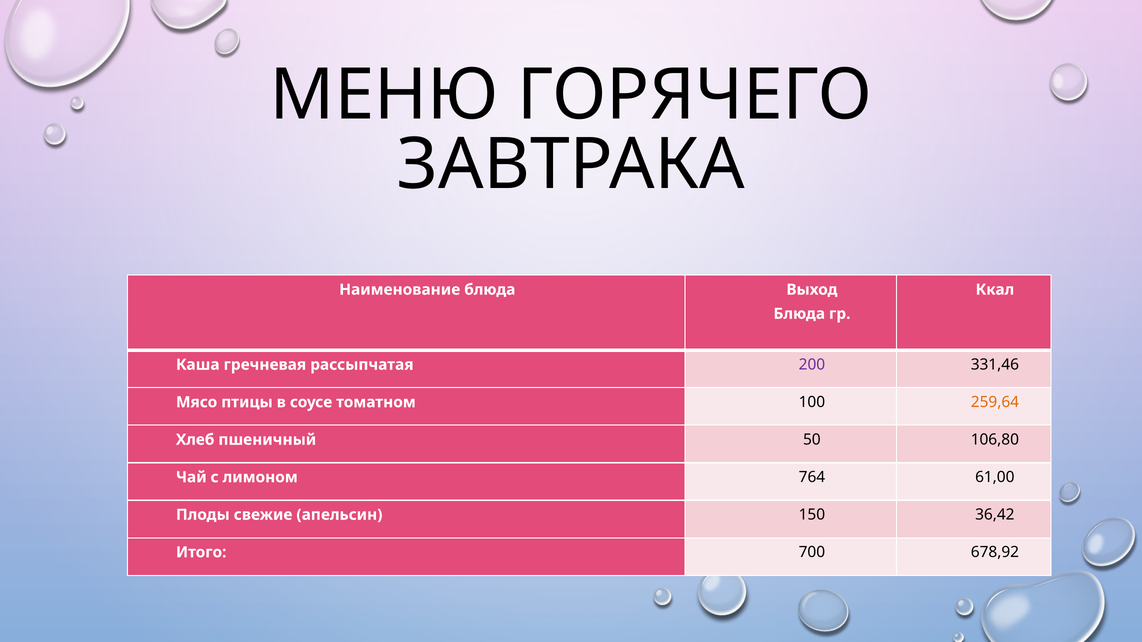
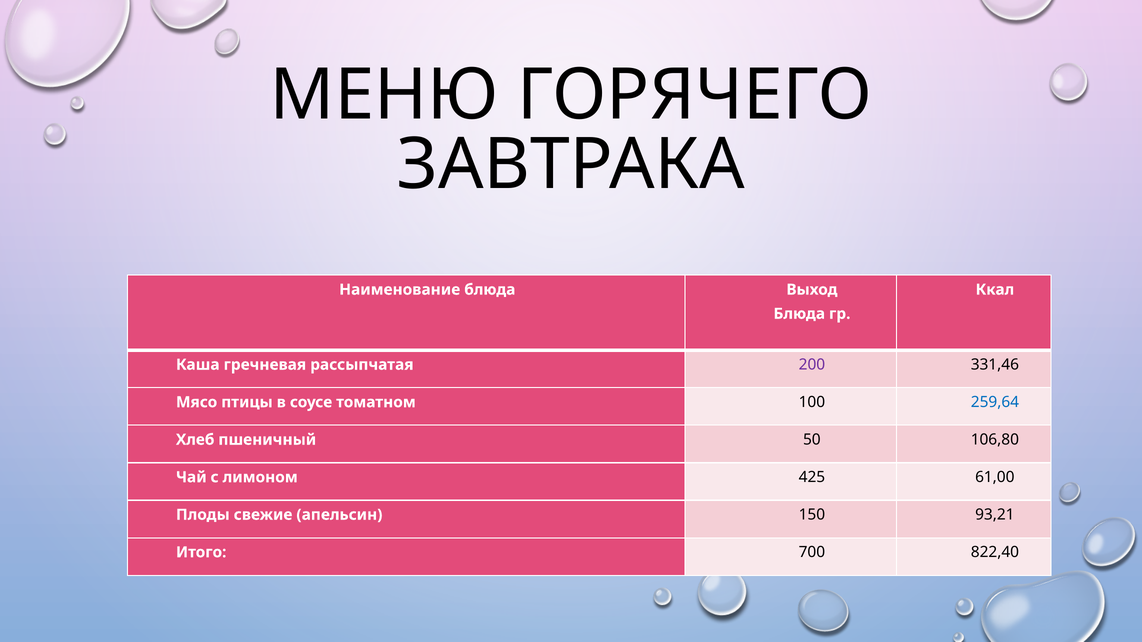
259,64 colour: orange -> blue (995, 402)
764: 764 -> 425 (812, 477)
36,42: 36,42 -> 93,21 (995, 515)
678,92: 678,92 -> 822,40 (995, 553)
